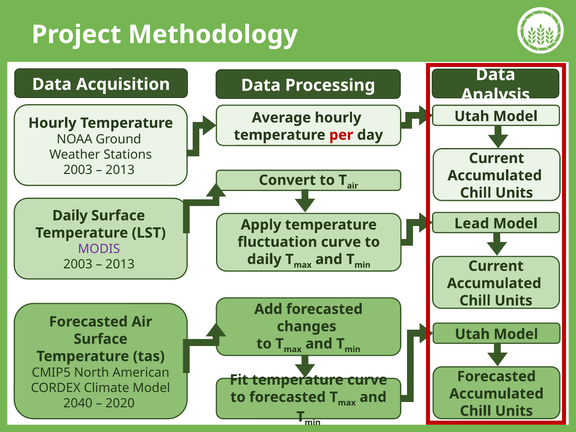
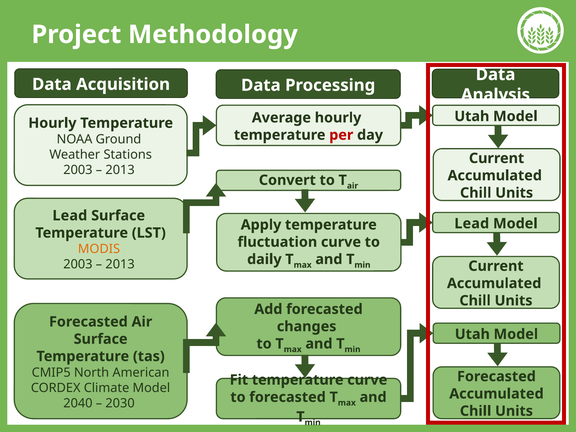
Daily: Daily -> Lead (70, 216)
MODIS colour: purple -> orange (99, 249)
2020: 2020 -> 2030 (120, 403)
